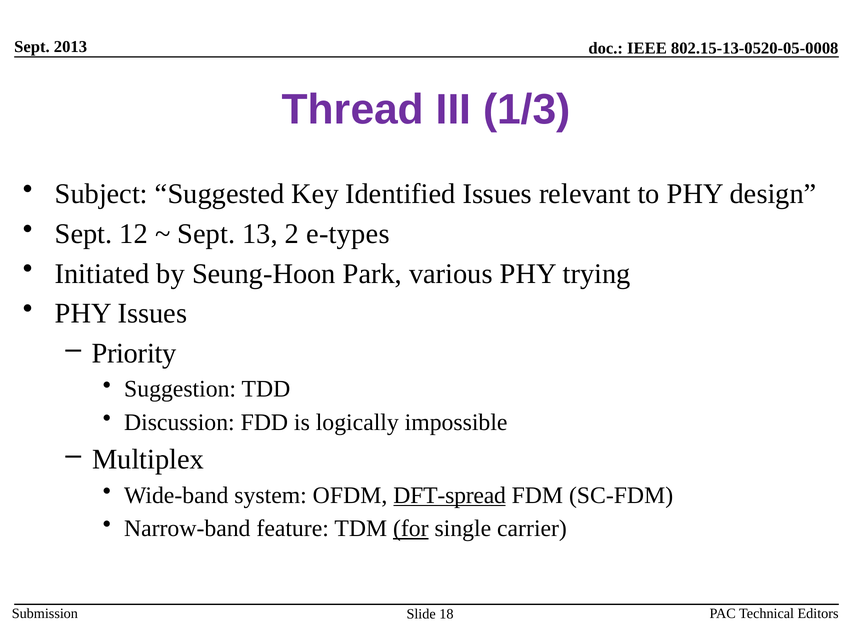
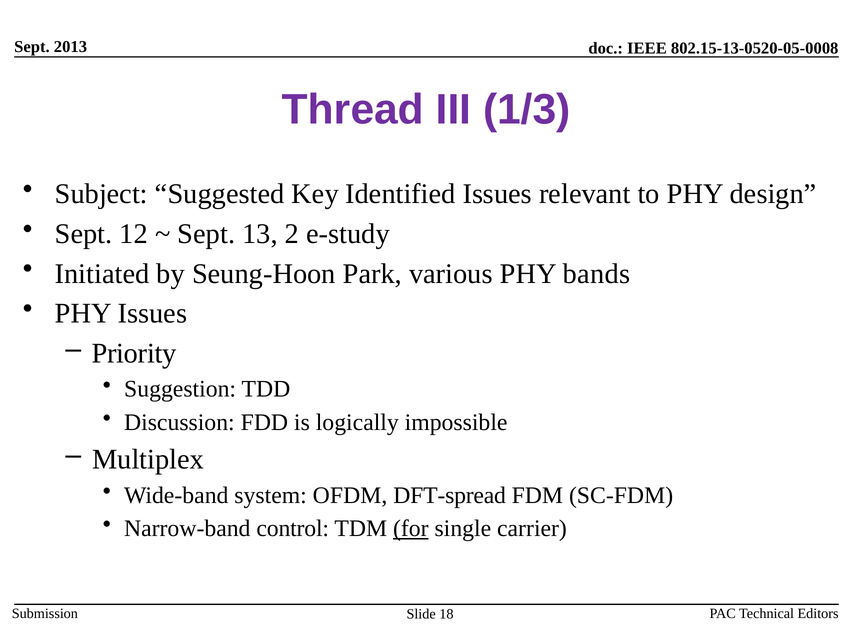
e-types: e-types -> e-study (348, 234)
trying: trying -> bands (597, 274)
DFT-spread underline: present -> none (450, 495)
feature: feature -> control (293, 528)
